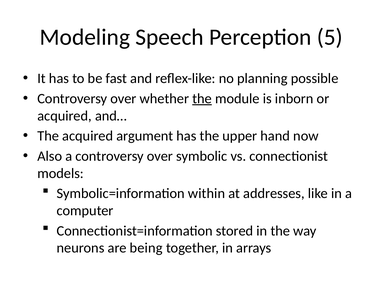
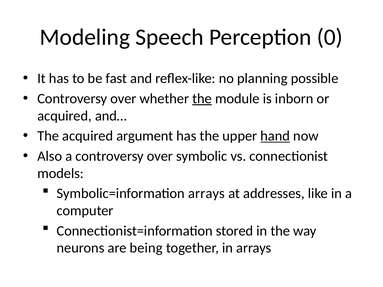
5: 5 -> 0 (330, 37)
hand underline: none -> present (275, 136)
Symbolic=information within: within -> arrays (206, 194)
